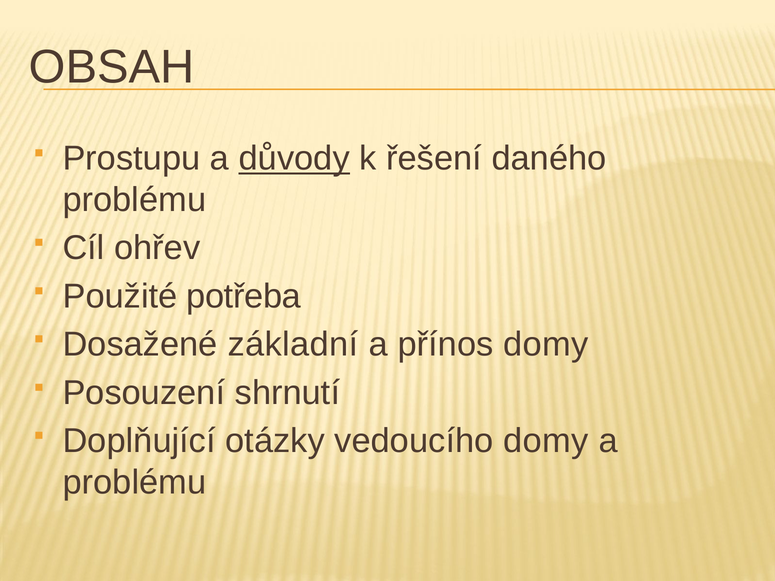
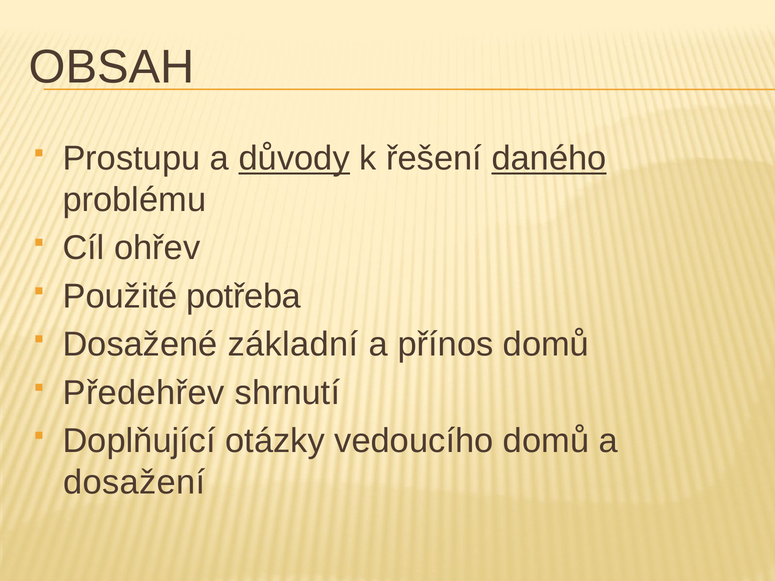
daného underline: none -> present (549, 159)
přínos domy: domy -> domů (546, 345)
Posouzení: Posouzení -> Předehřev (144, 393)
vedoucího domy: domy -> domů (546, 441)
problému: problému -> dosažení (134, 482)
